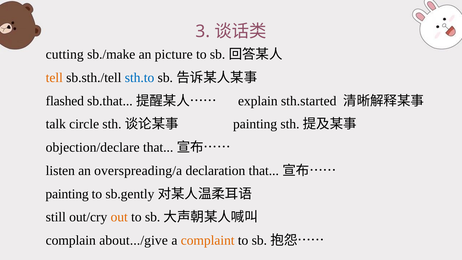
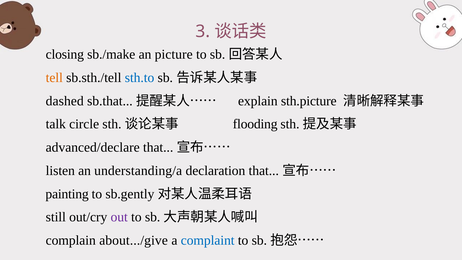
cutting: cutting -> closing (65, 54)
flashed: flashed -> dashed (65, 101)
sth.started: sth.started -> sth.picture (309, 101)
painting: painting -> flooding (255, 124)
objection/declare: objection/declare -> advanced/declare (93, 147)
overspreading/a: overspreading/a -> understanding/a (138, 171)
out colour: orange -> purple (119, 217)
complaint colour: orange -> blue (208, 240)
